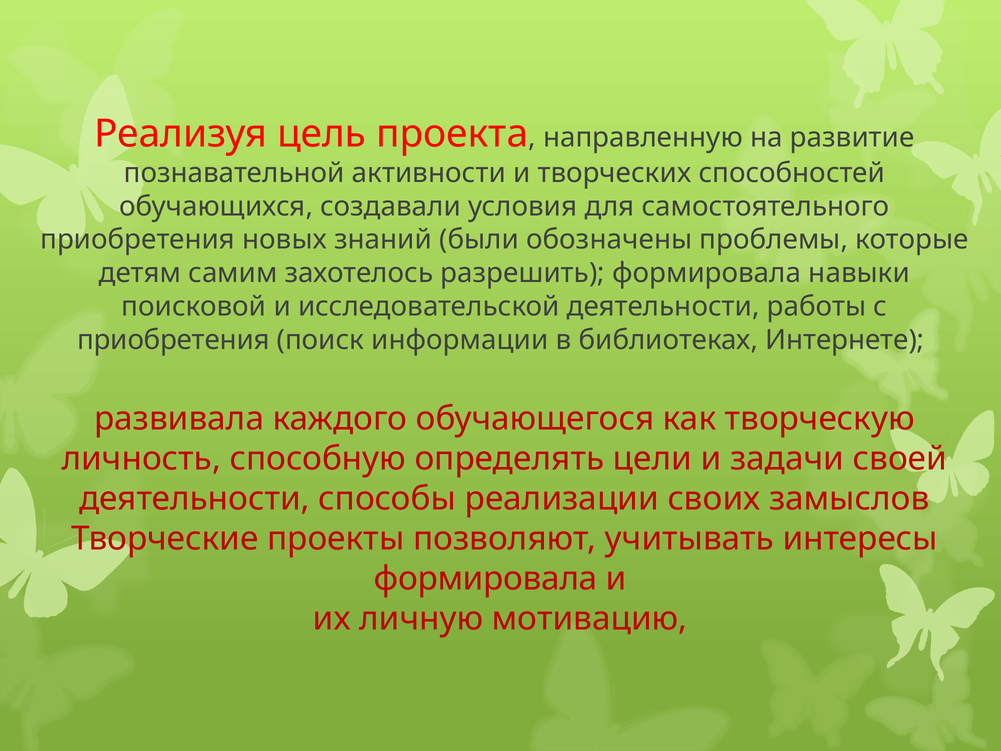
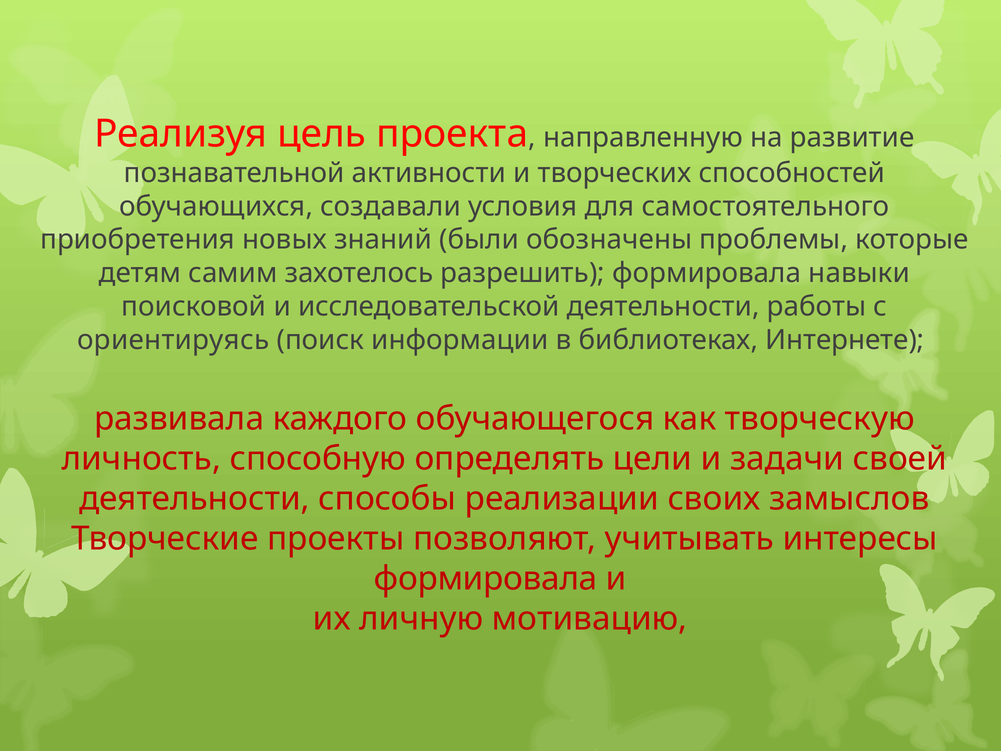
приобретения: приобретения -> ориентируясь (173, 340)
